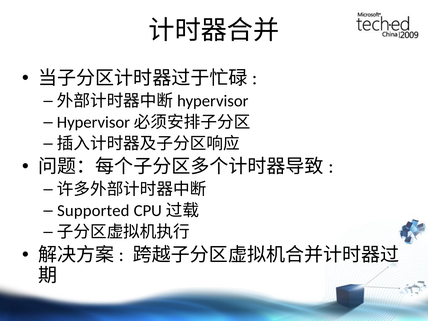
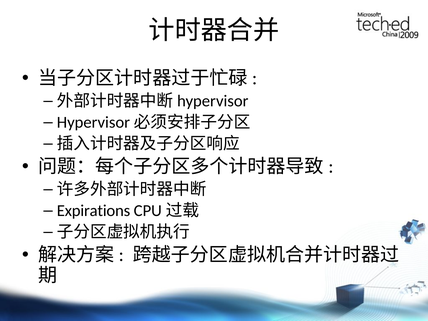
Supported: Supported -> Expirations (93, 211)
